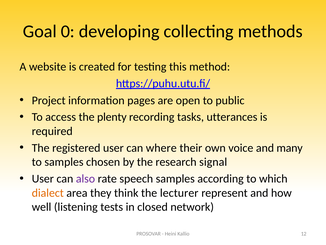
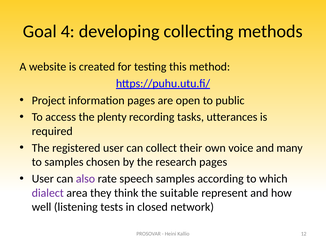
0: 0 -> 4 (68, 31)
where: where -> collect (161, 148)
research signal: signal -> pages (213, 162)
dialect colour: orange -> purple (48, 192)
lecturer: lecturer -> suitable (179, 192)
